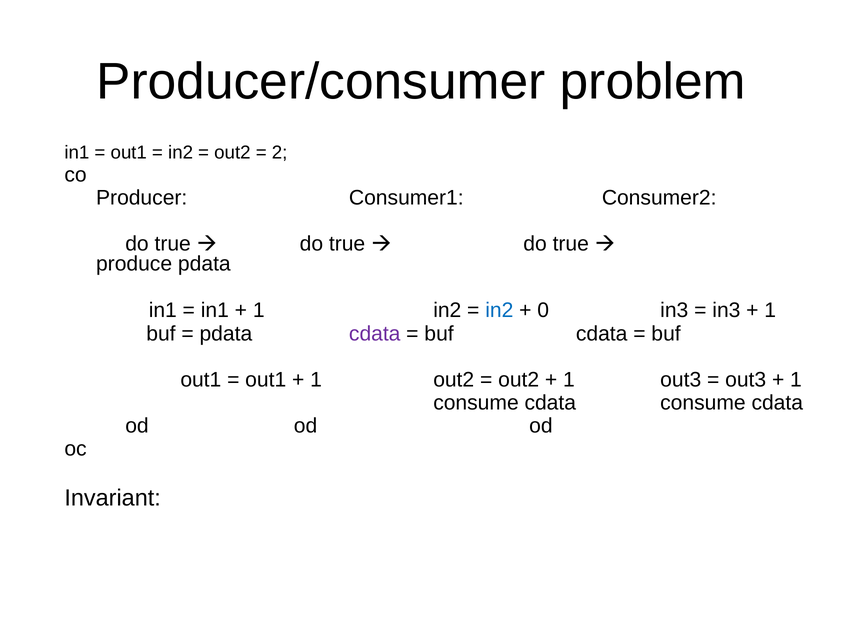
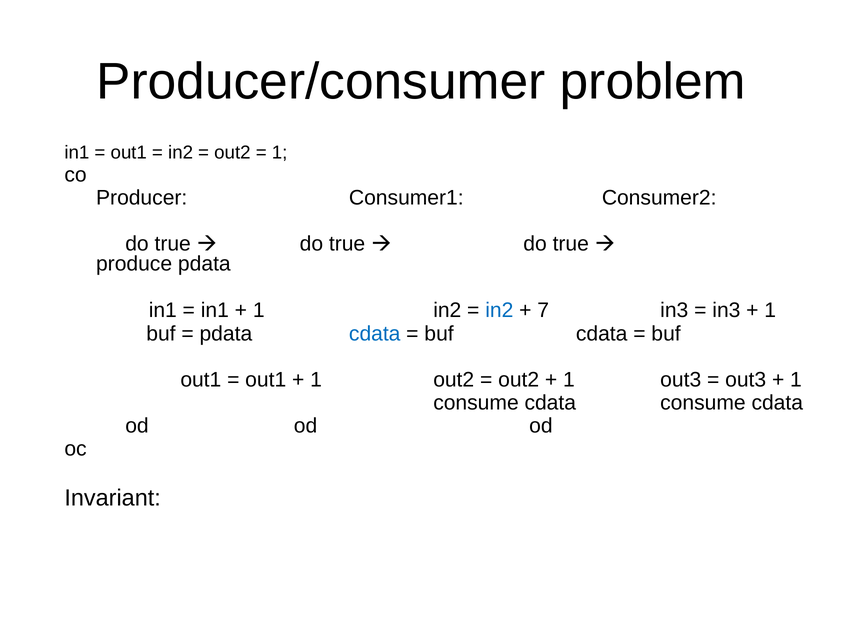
2: 2 -> 1 (280, 153)
0: 0 -> 7 (543, 310)
cdata colour: purple -> blue (375, 334)
